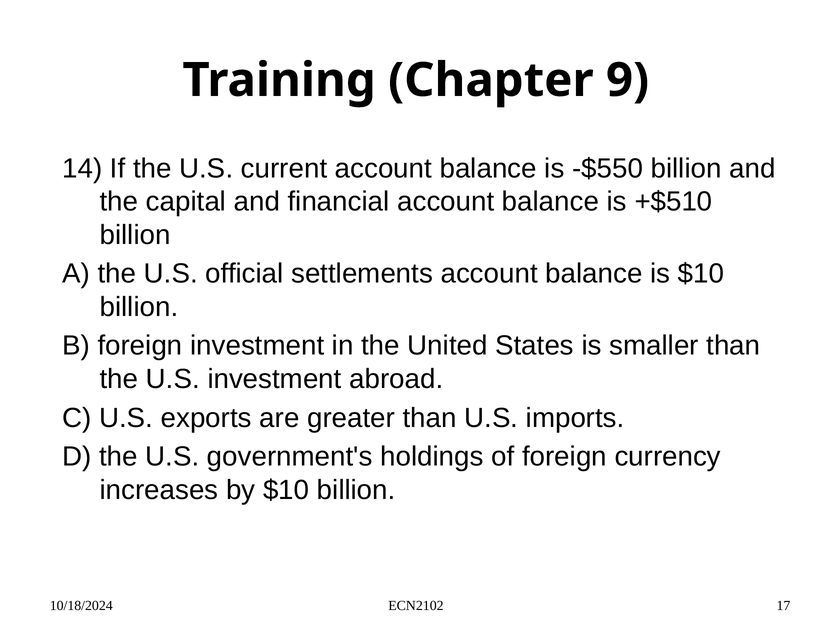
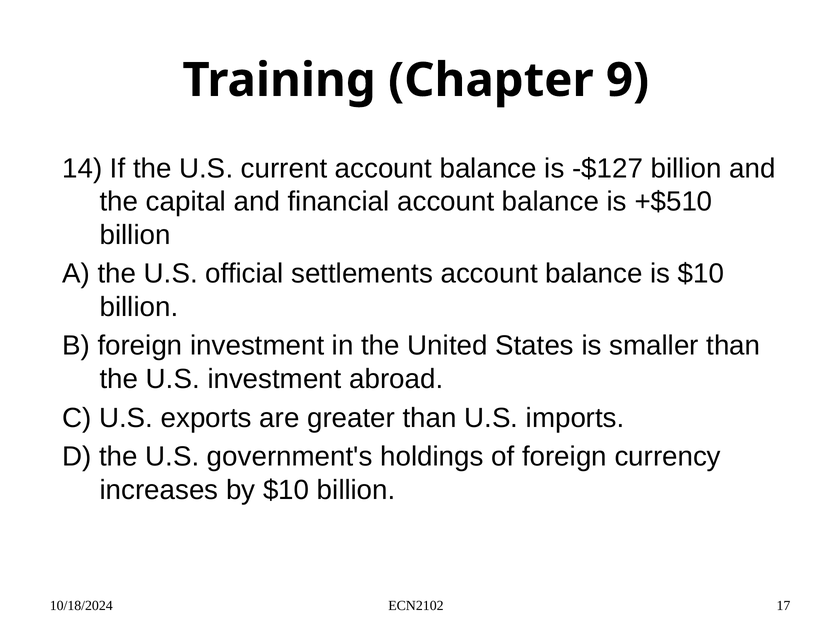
-$550: -$550 -> -$127 (608, 168)
